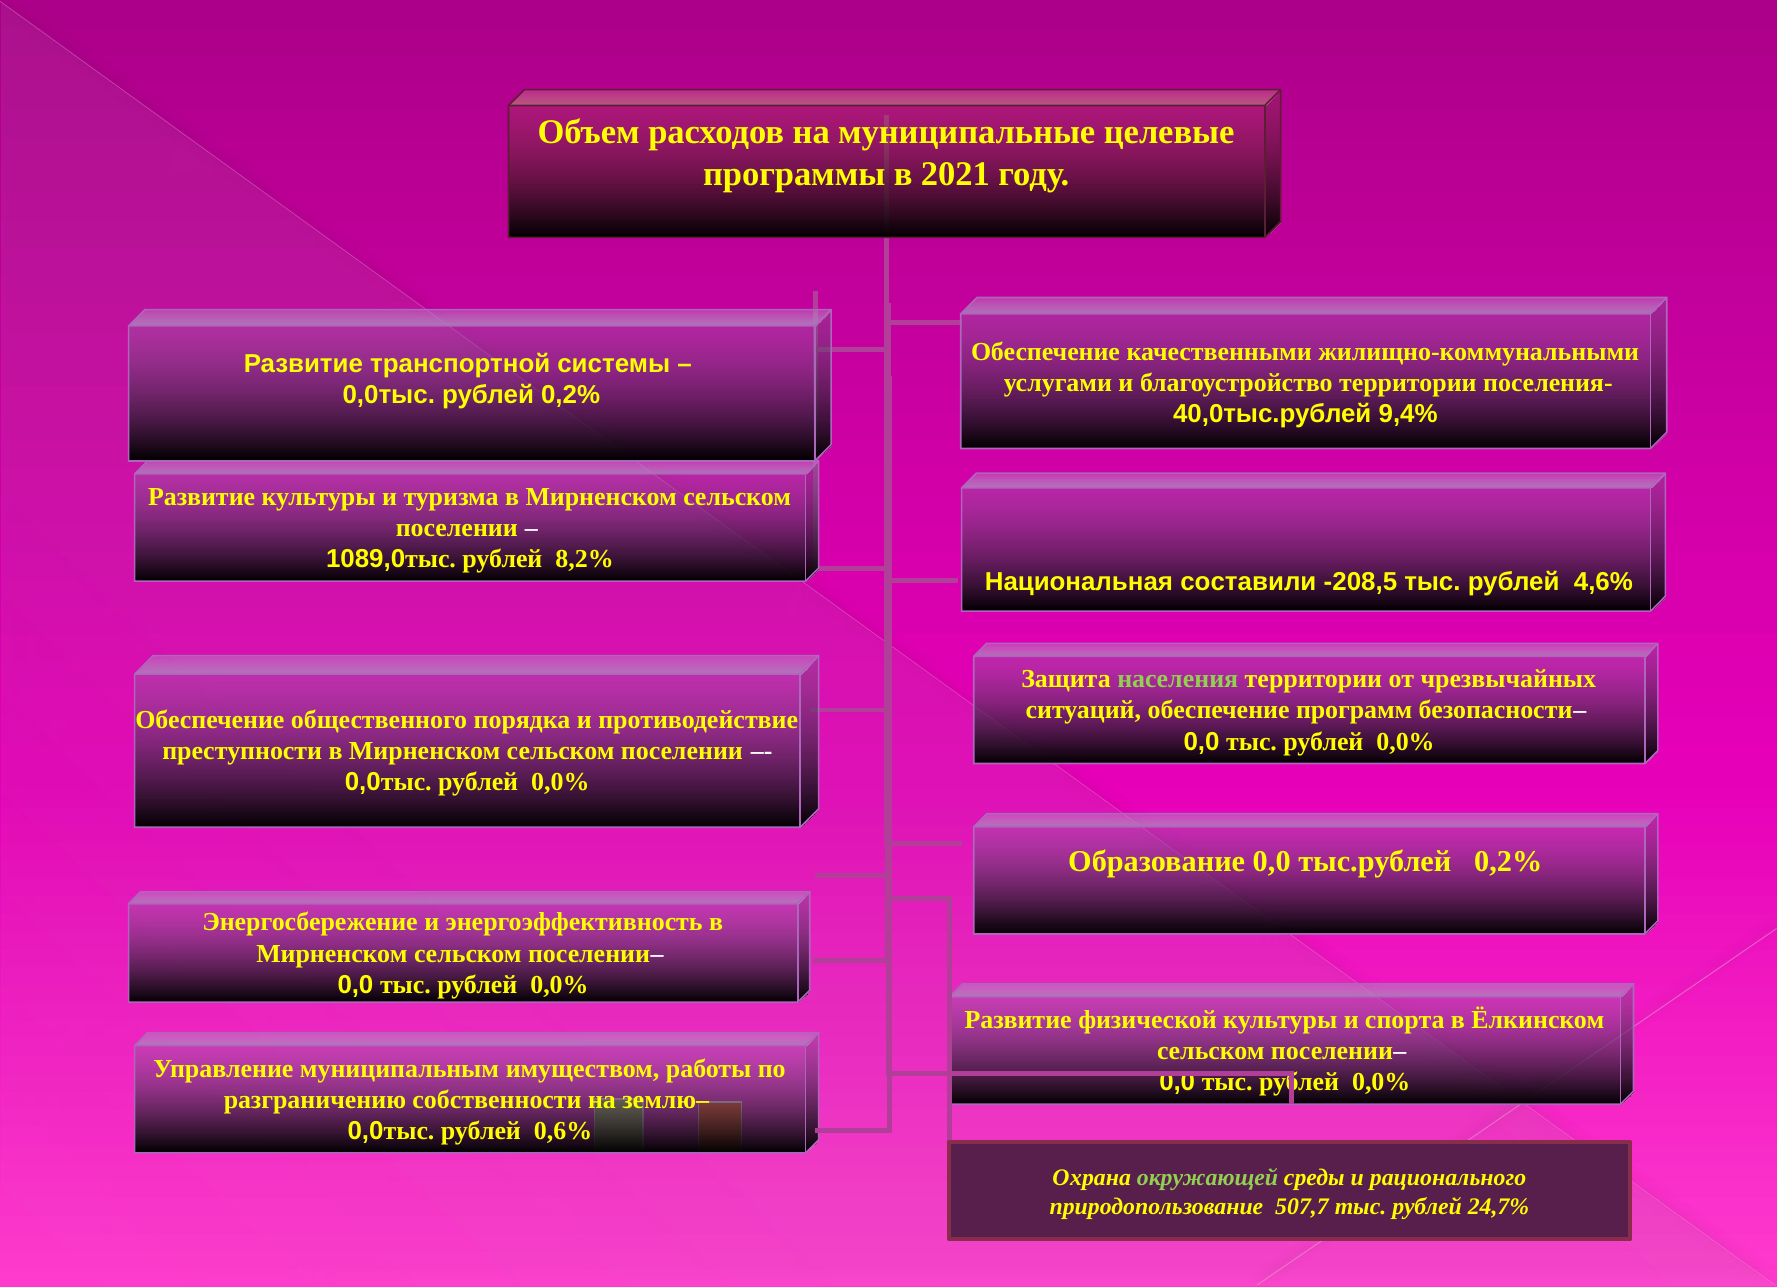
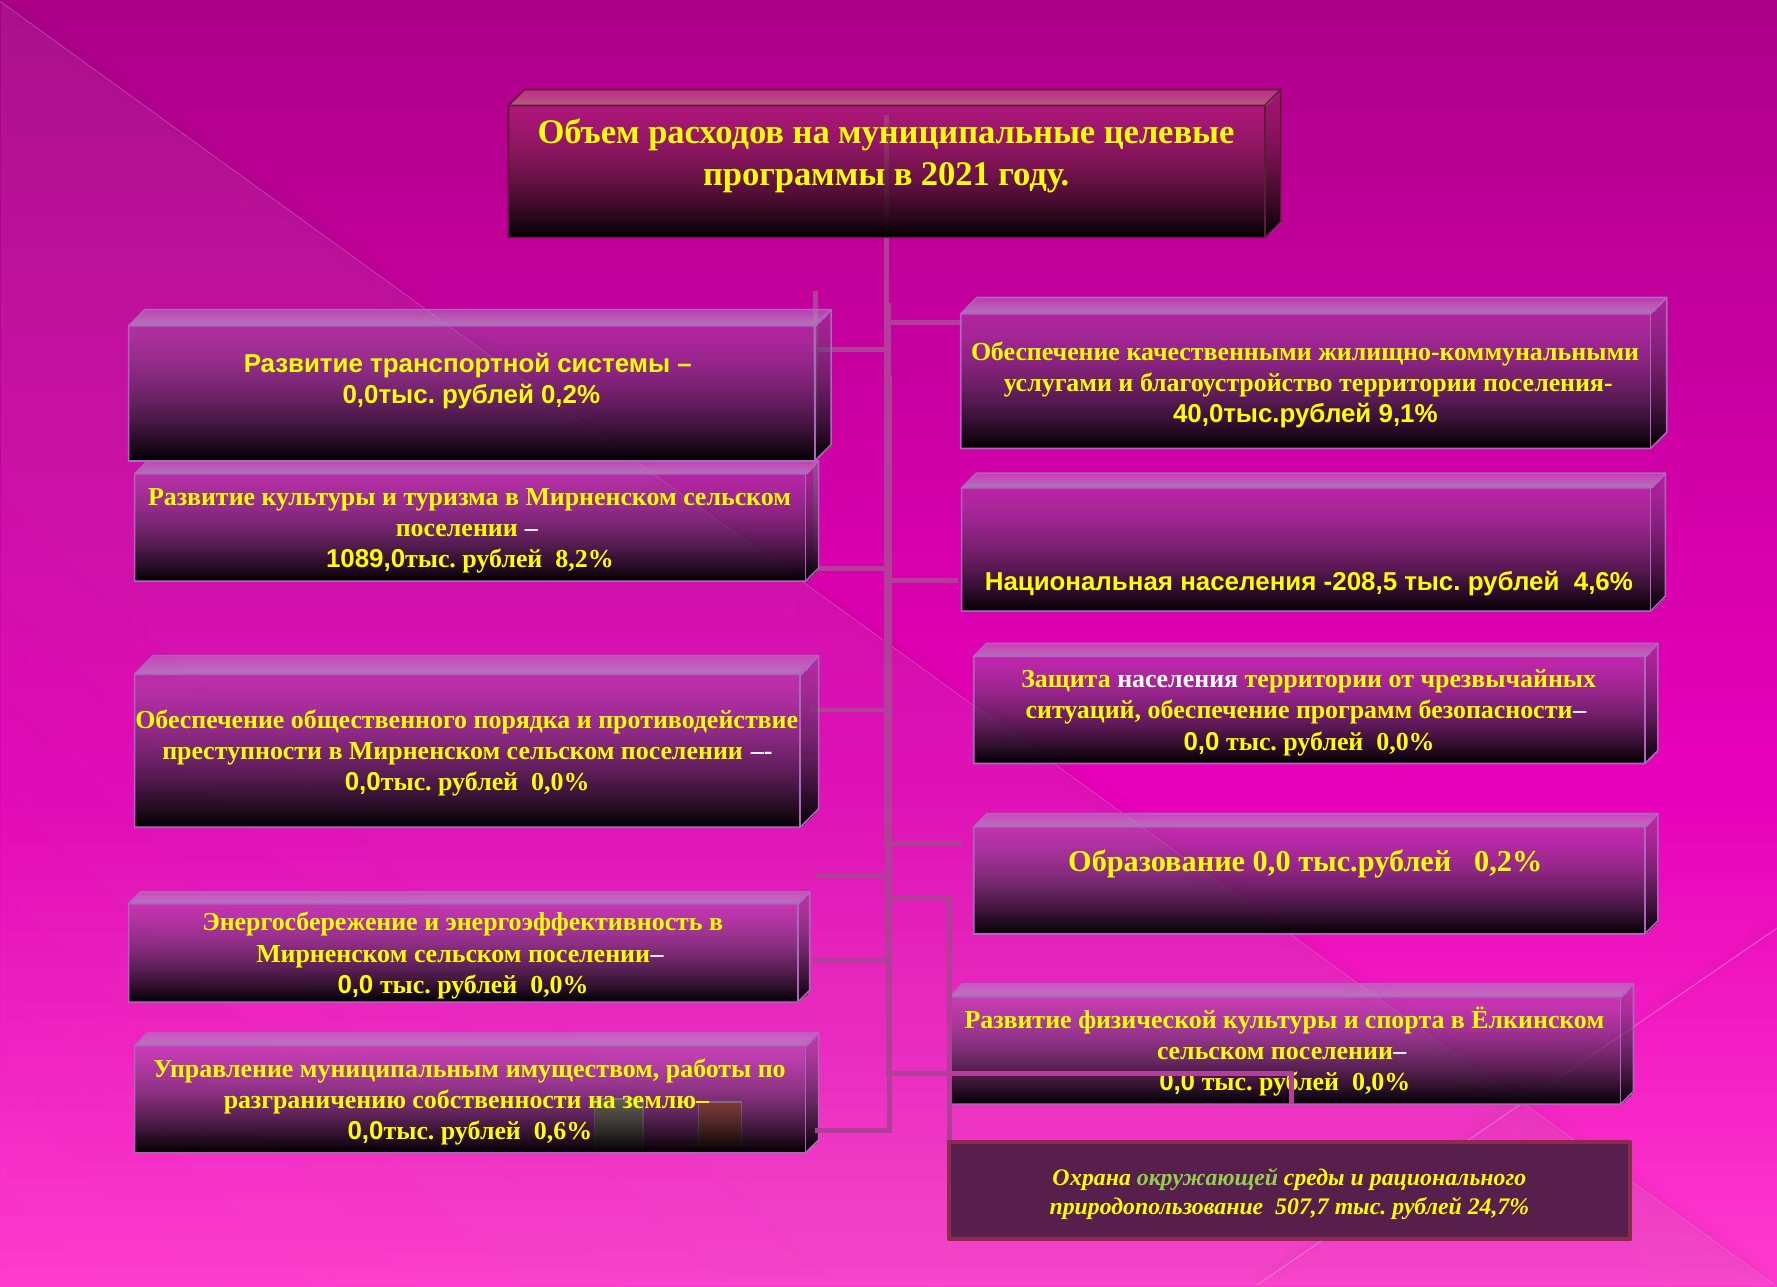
9,4%: 9,4% -> 9,1% (1408, 414)
Национальная составили: составили -> населения (1248, 582)
населения colour: light green -> white (1178, 679)
